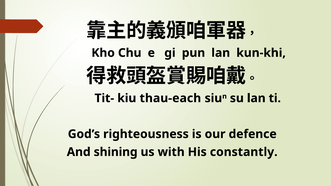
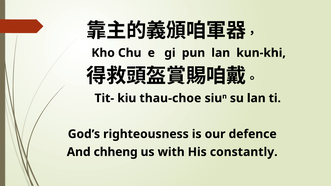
thau-each: thau-each -> thau-choe (170, 98)
shining: shining -> chheng (116, 152)
